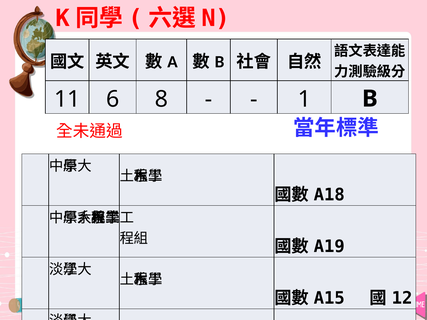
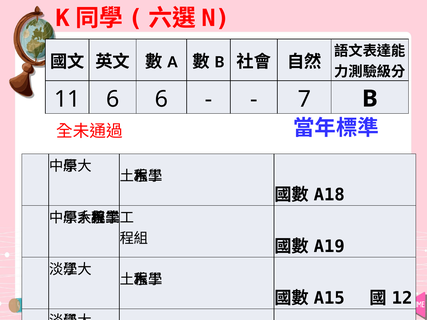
6 8: 8 -> 6 (161, 99)
1: 1 -> 7 (304, 99)
